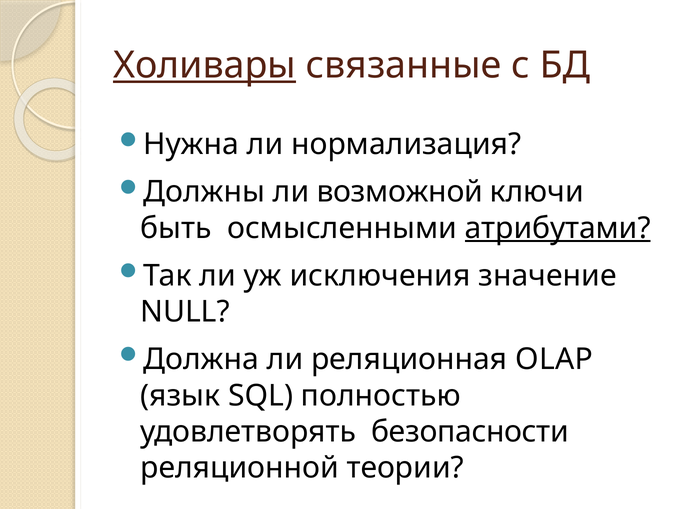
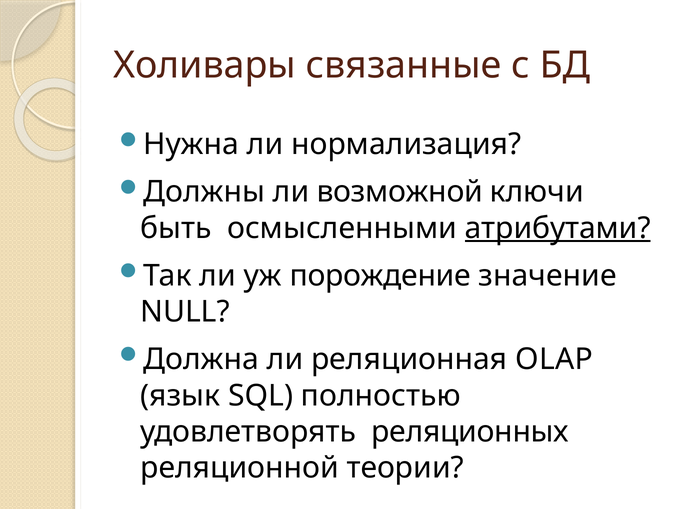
Холивары underline: present -> none (205, 65)
исключения: исключения -> порождение (380, 275)
безопасности: безопасности -> реляционных (470, 431)
